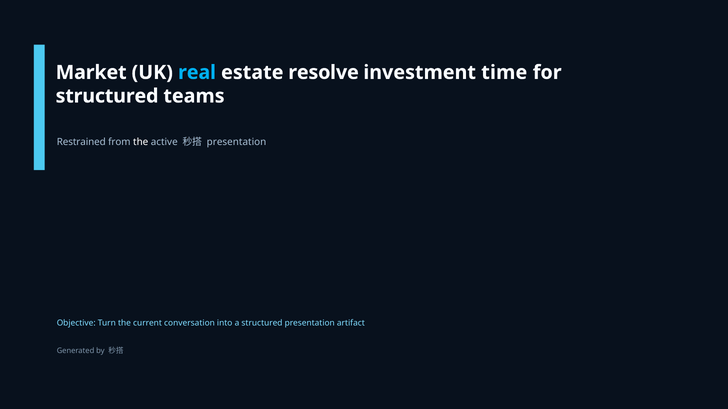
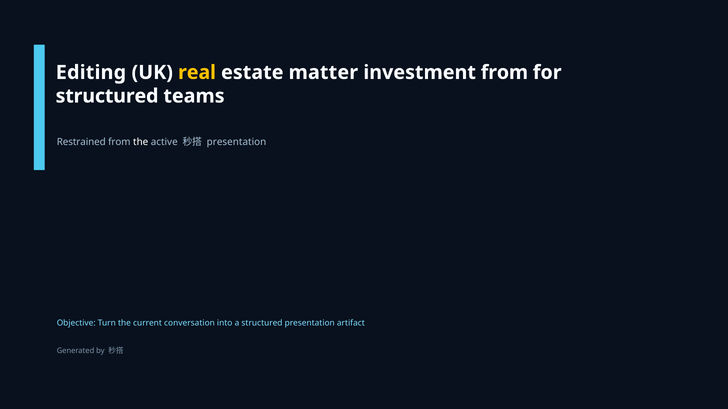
Market: Market -> Editing (91, 73)
real colour: light blue -> yellow (197, 73)
resolve: resolve -> matter (323, 73)
investment time: time -> from (504, 73)
